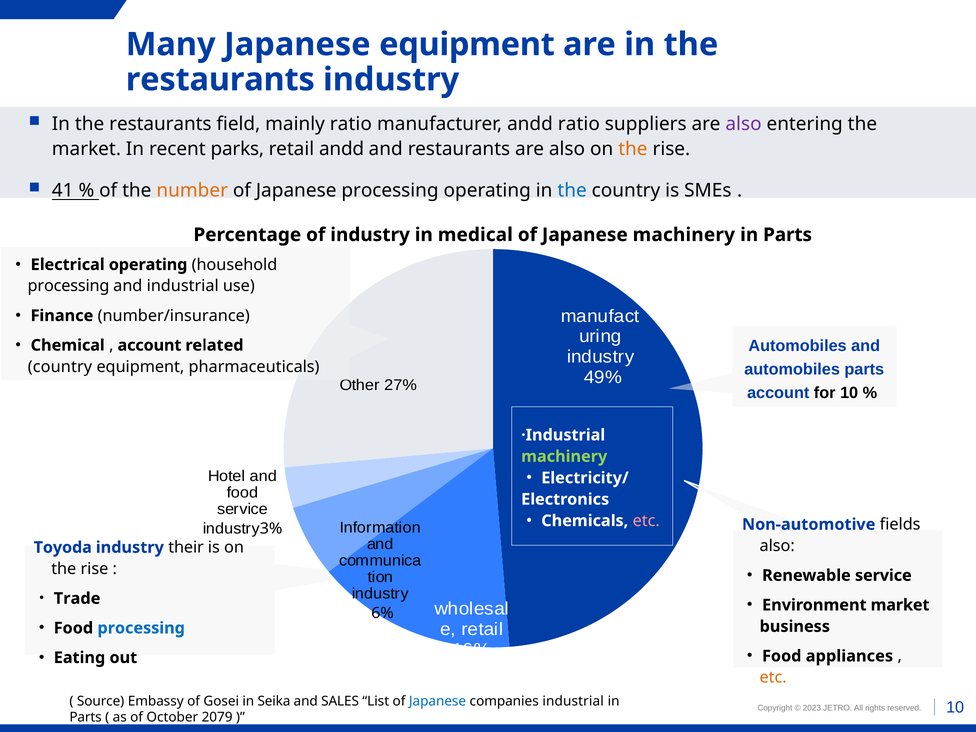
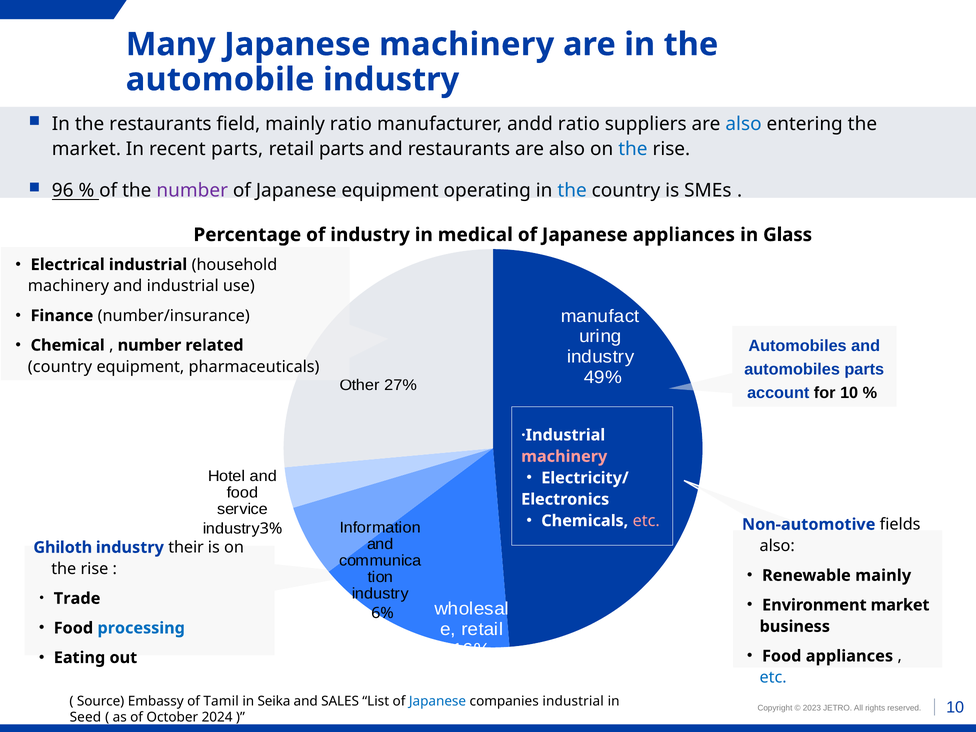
Japanese equipment: equipment -> machinery (467, 44)
restaurants: restaurants -> automobile (220, 80)
also colour: purple -> blue (744, 124)
recent parks: parks -> parts (237, 149)
retail andd: andd -> parts (342, 149)
the colour: orange -> blue (633, 149)
41: 41 -> 96 (63, 191)
number colour: orange -> purple (192, 191)
Japanese processing: processing -> equipment (390, 191)
Japanese machinery: machinery -> appliances (684, 235)
Parts: Parts -> Glass (788, 235)
operating: operating -> industrial (148, 265)
processing: processing -> machinery (68, 286)
account: account -> number (149, 345)
machinery colour: light green -> pink (564, 456)
Toyoda: Toyoda -> Ghiloth (63, 547)
service: service -> mainly (883, 575)
etc colour: orange -> blue (773, 678)
Gosei: Gosei -> Tamil (221, 701)
Parts: Parts -> Seed (85, 717)
2079: 2079 -> 2024 (217, 717)
